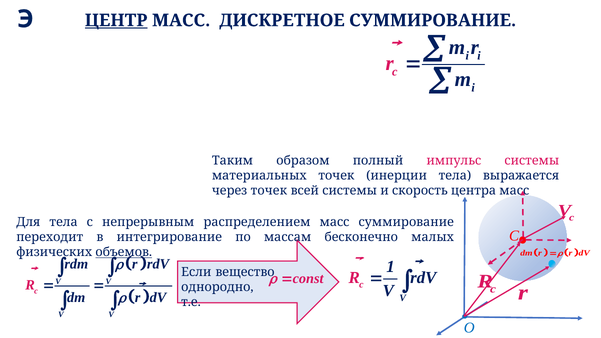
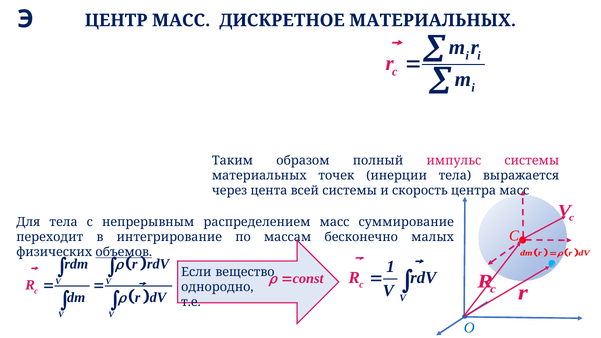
ЦЕНТР underline: present -> none (116, 20)
ДИСКРЕТНОЕ СУММИРОВАНИЕ: СУММИРОВАНИЕ -> МАТЕРИАЛЬНЫХ (433, 20)
через точек: точек -> цента (269, 191)
